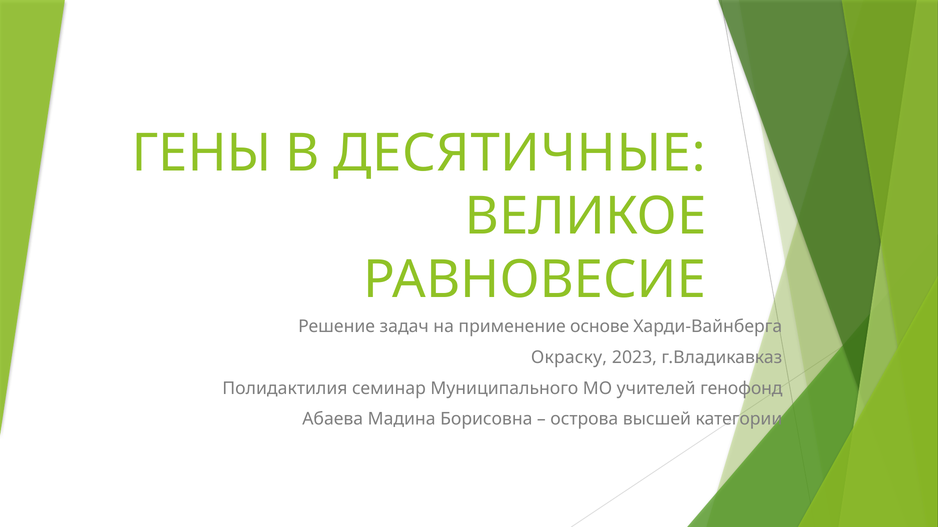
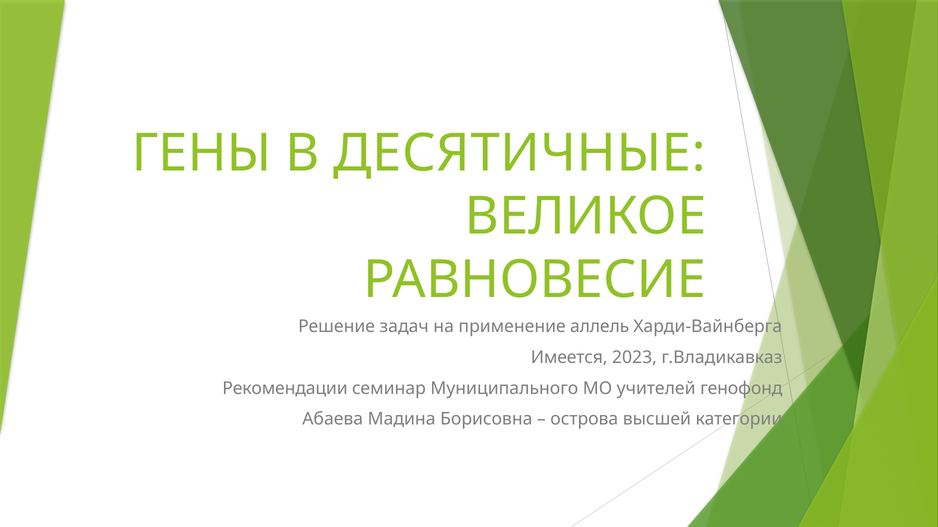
основе: основе -> аллель (600, 327)
Окраску: Окраску -> Имеется (569, 358)
Полидактилия: Полидактилия -> Рекомендации (285, 389)
